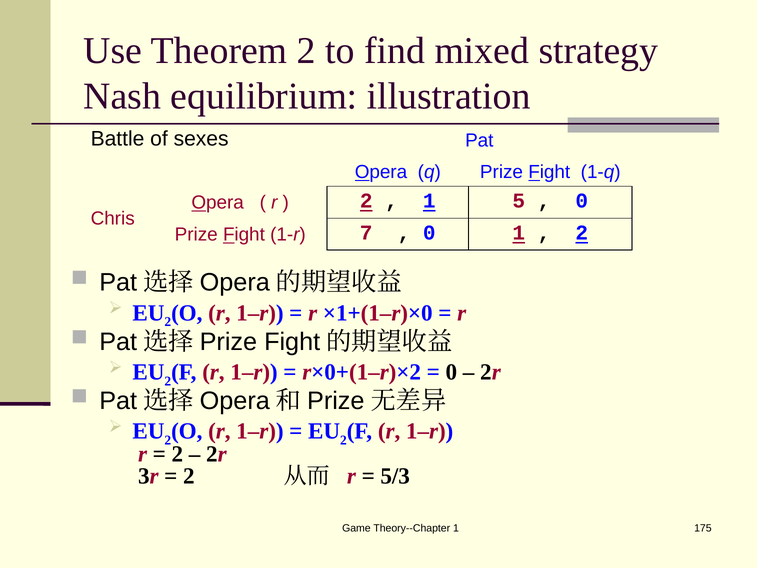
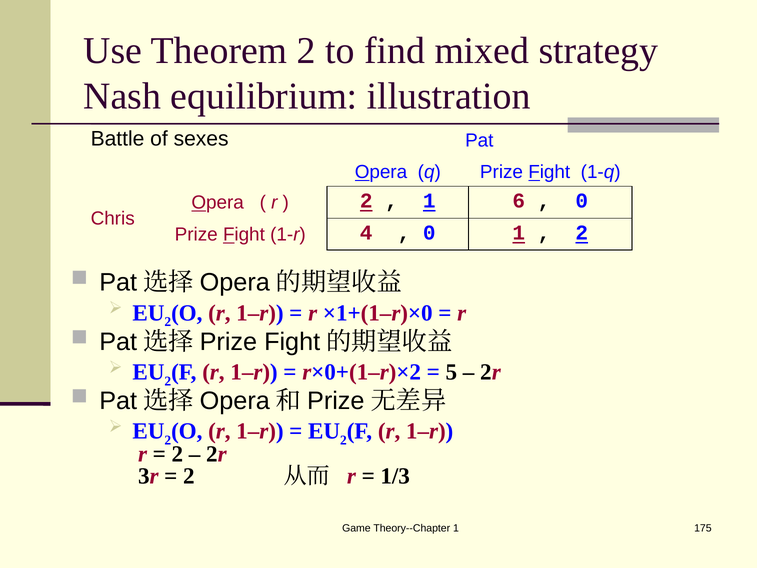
5: 5 -> 6 (519, 201)
7: 7 -> 4 (366, 232)
0: 0 -> 5 (451, 372)
5/3: 5/3 -> 1/3 (395, 476)
